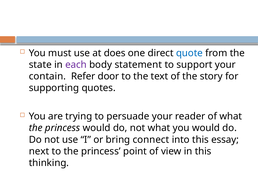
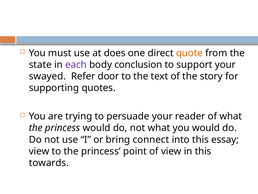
quote colour: blue -> orange (189, 53)
statement: statement -> conclusion (138, 65)
contain: contain -> swayed (47, 76)
next: next -> view (39, 151)
thinking: thinking -> towards (49, 163)
